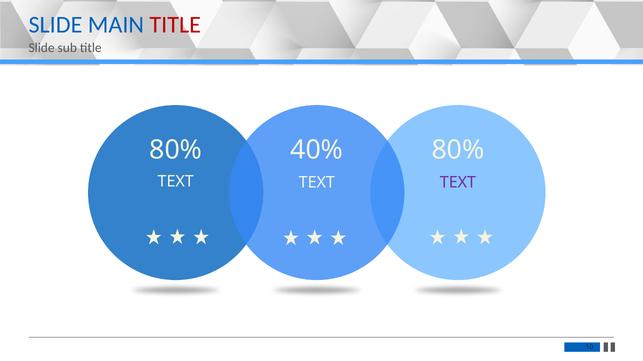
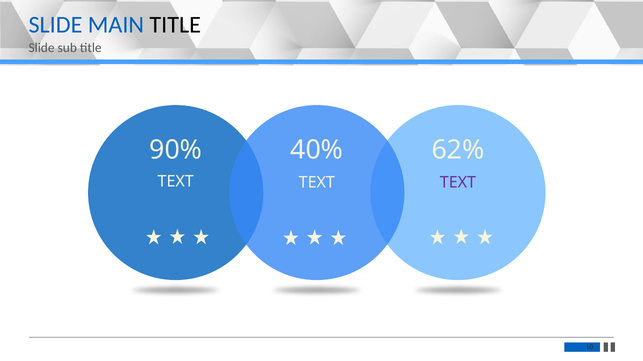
TITLE colour: red -> black (175, 25)
80%: 80% -> 90% (176, 150)
40% 80%: 80% -> 62% (458, 150)
